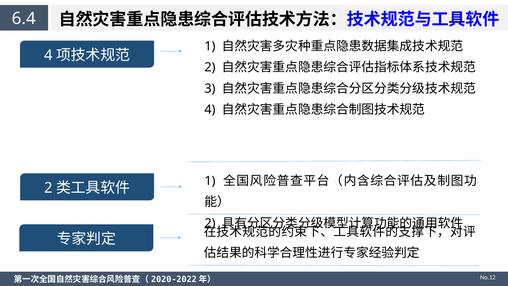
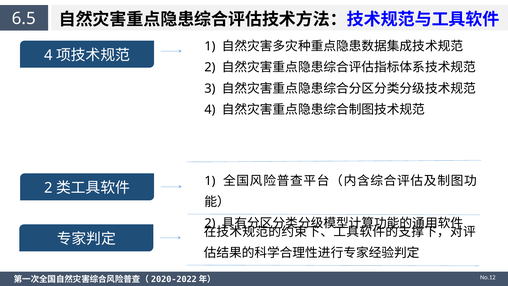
6.4: 6.4 -> 6.5 (24, 18)
